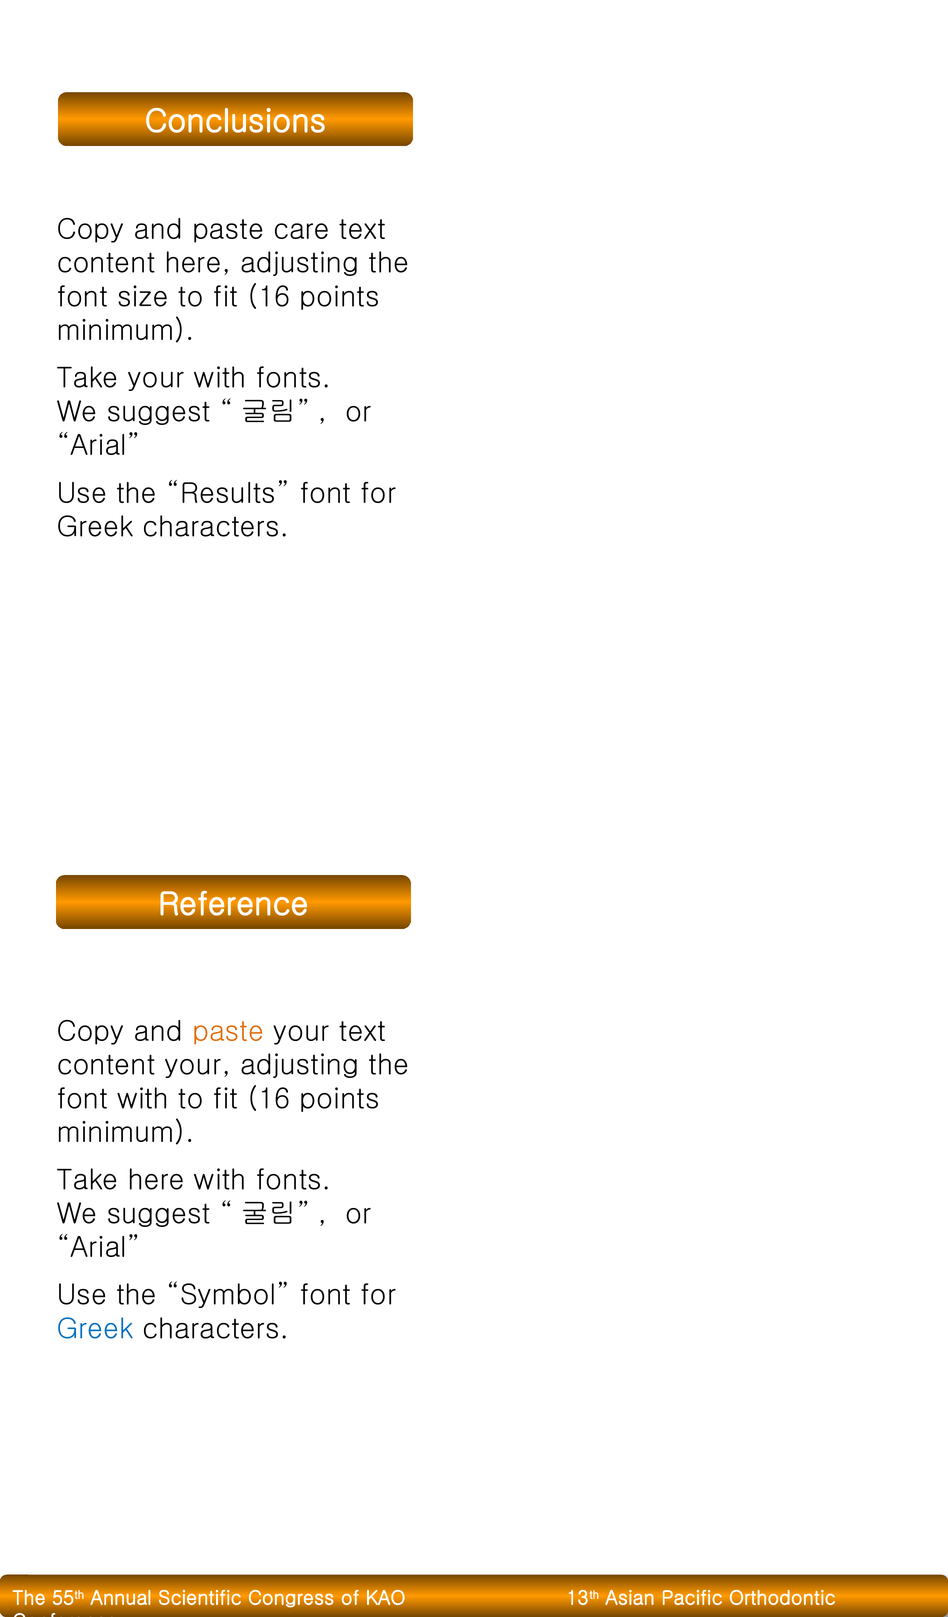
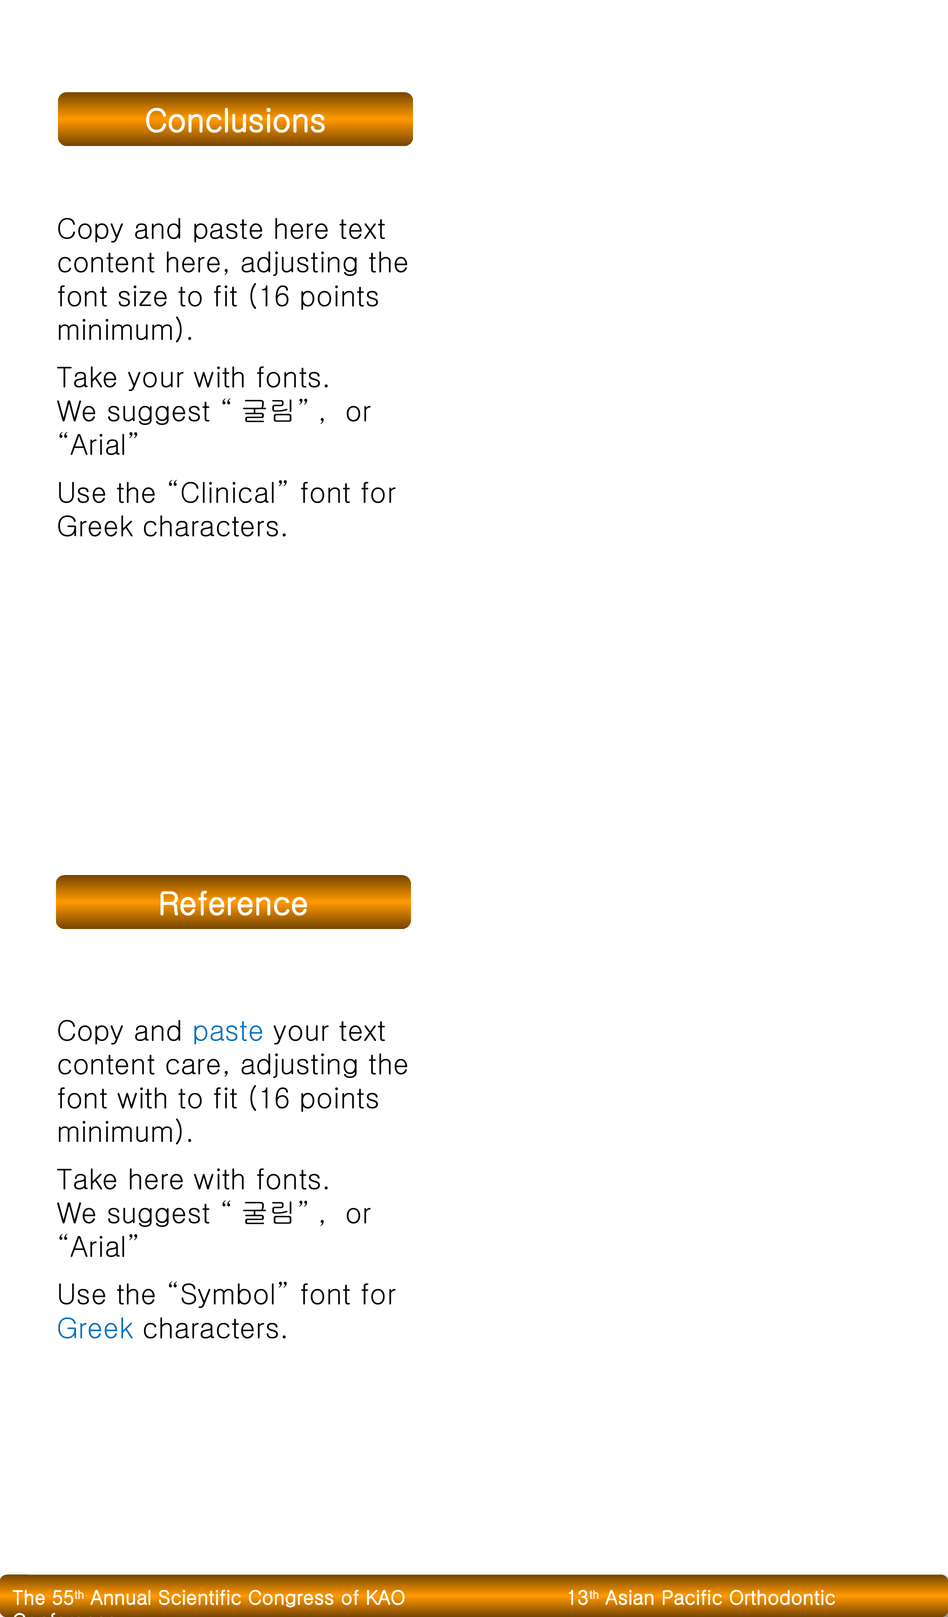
paste care: care -> here (302, 230)
Results: Results -> Clinical (228, 493)
paste colour: orange -> blue (228, 1032)
content your: your -> care (198, 1065)
